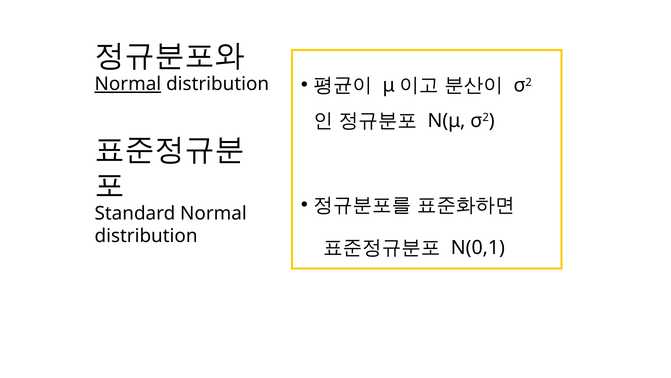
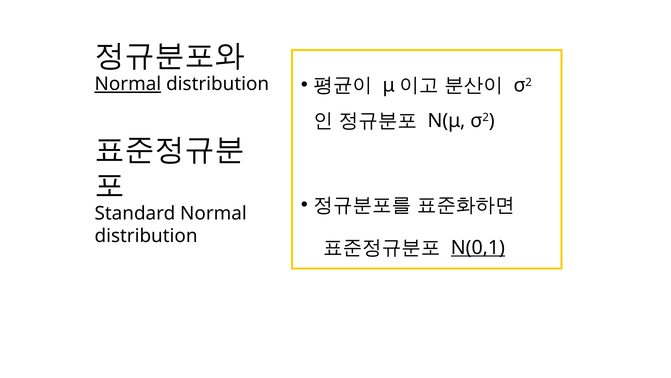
N(0,1 underline: none -> present (478, 247)
